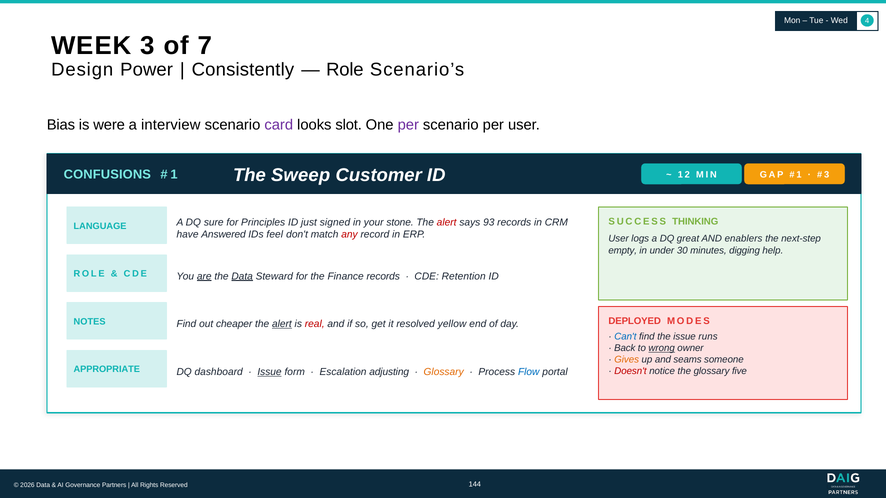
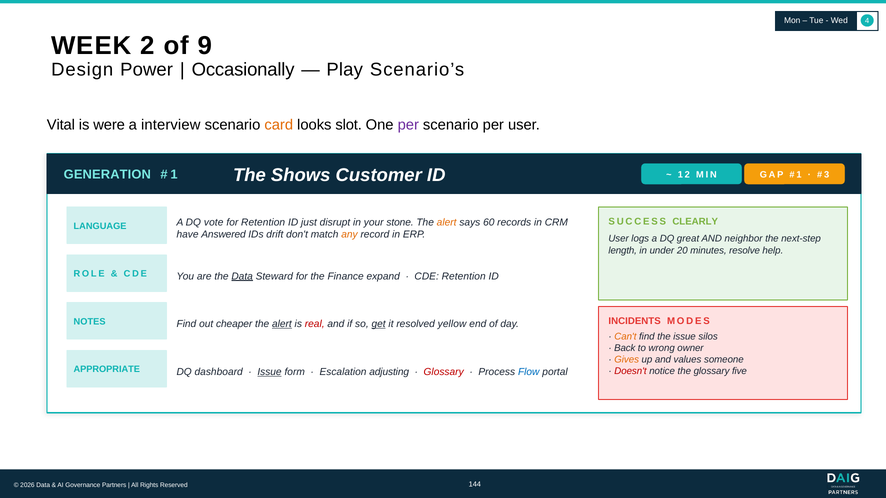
3: 3 -> 2 (147, 46)
7: 7 -> 9 (205, 46)
Consistently: Consistently -> Occasionally (243, 70)
Role: Role -> Play (345, 70)
Bias: Bias -> Vital (61, 125)
card colour: purple -> orange (279, 125)
CONFUSIONS: CONFUSIONS -> GENERATION (107, 175)
Sweep: Sweep -> Shows (301, 175)
THINKING: THINKING -> CLEARLY (695, 222)
sure: sure -> vote (214, 222)
for Principles: Principles -> Retention (263, 222)
signed: signed -> disrupt (335, 222)
alert colour: red -> orange (447, 222)
93: 93 -> 60 (489, 222)
feel: feel -> drift (275, 235)
any colour: red -> orange (350, 235)
enablers: enablers -> neighbor (744, 239)
empty: empty -> length (623, 251)
30: 30 -> 20 (682, 251)
digging: digging -> resolve (745, 251)
are underline: present -> none (204, 276)
Finance records: records -> expand (383, 276)
DEPLOYED: DEPLOYED -> INCIDENTS (635, 321)
get underline: none -> present (379, 324)
Can't colour: blue -> orange (625, 337)
runs: runs -> silos (708, 337)
wrong underline: present -> none (662, 348)
seams: seams -> values (688, 360)
Glossary colour: orange -> red (444, 372)
